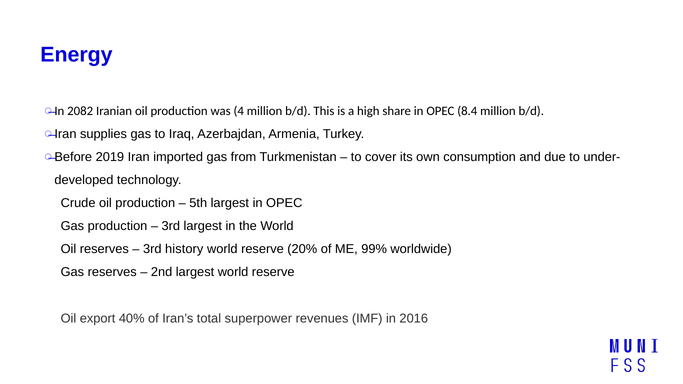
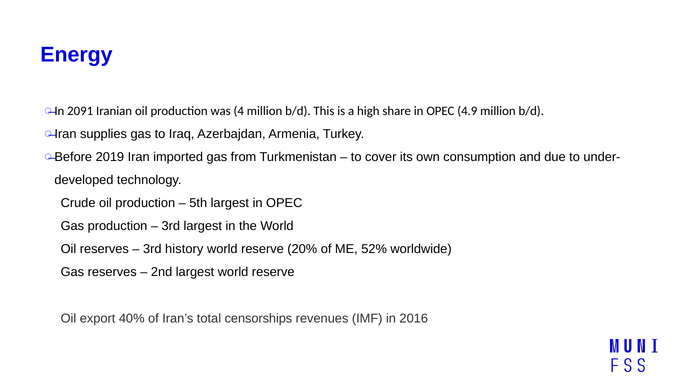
2082: 2082 -> 2091 (80, 111)
8.4: 8.4 -> 4.9 (467, 111)
99%: 99% -> 52% (374, 249)
superpower: superpower -> censorships (258, 319)
